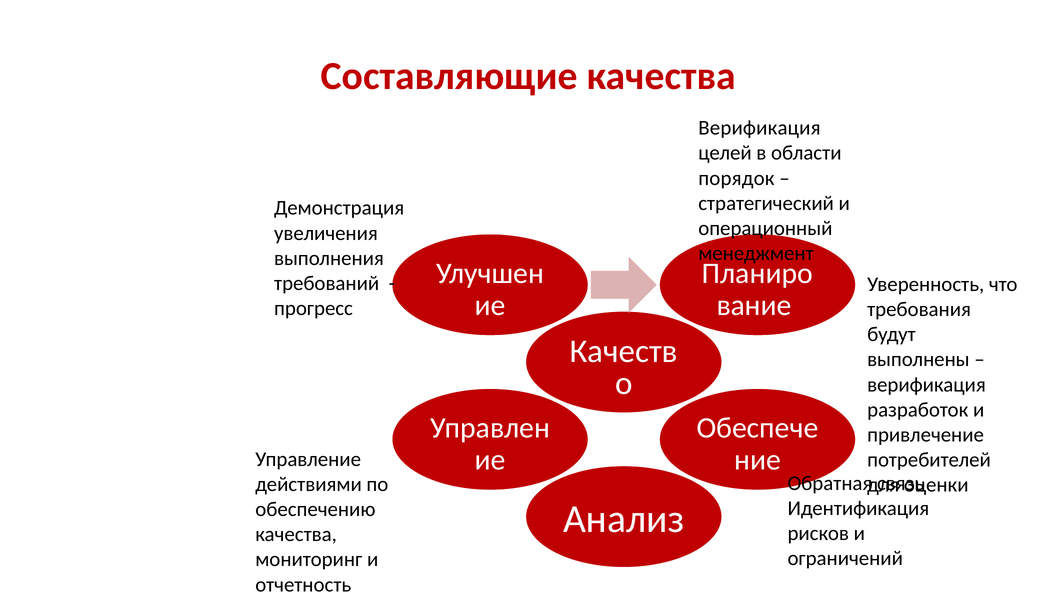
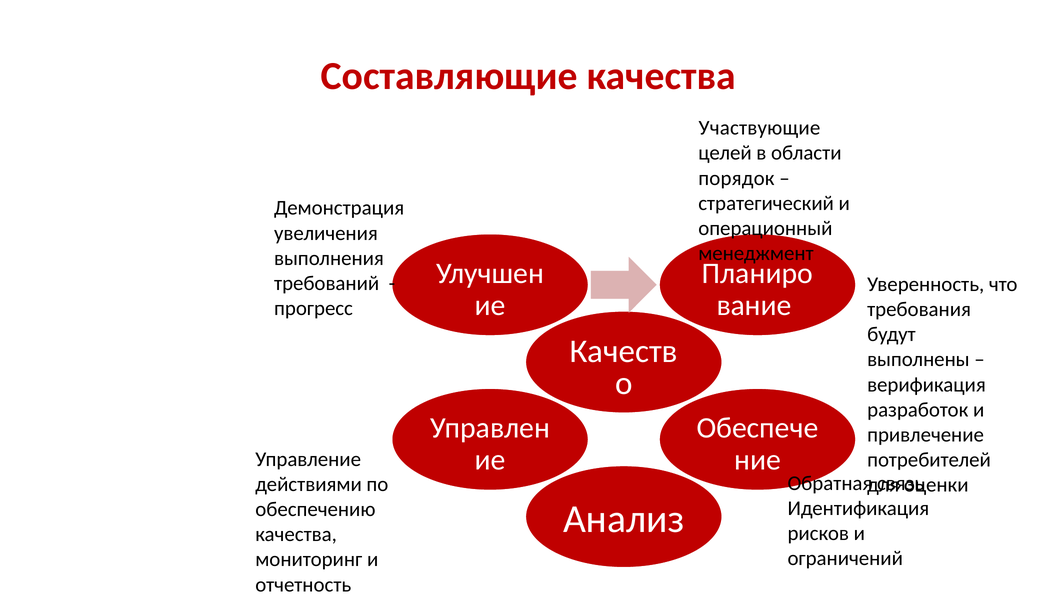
Верификация: Верификация -> Участвующие (759, 128)
